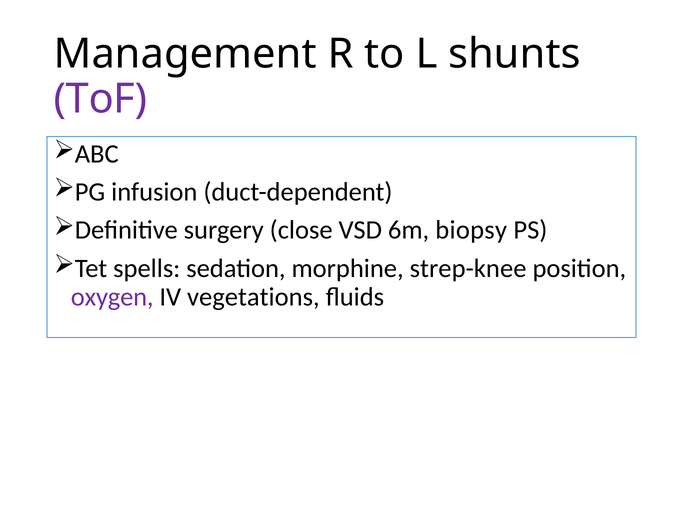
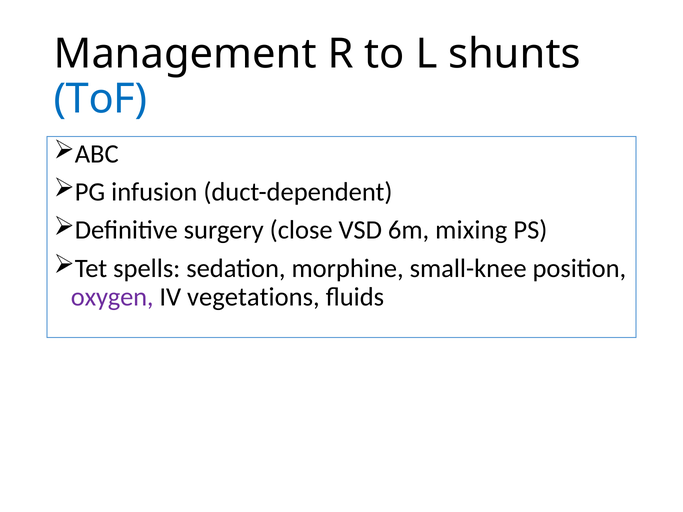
ToF colour: purple -> blue (100, 99)
biopsy: biopsy -> mixing (471, 230)
strep-knee: strep-knee -> small-knee (468, 269)
